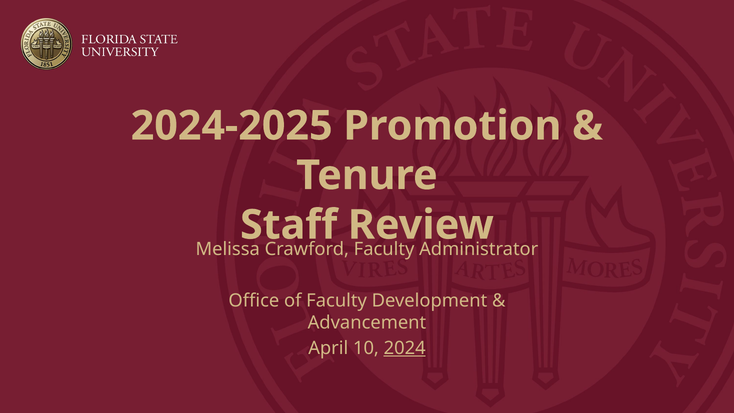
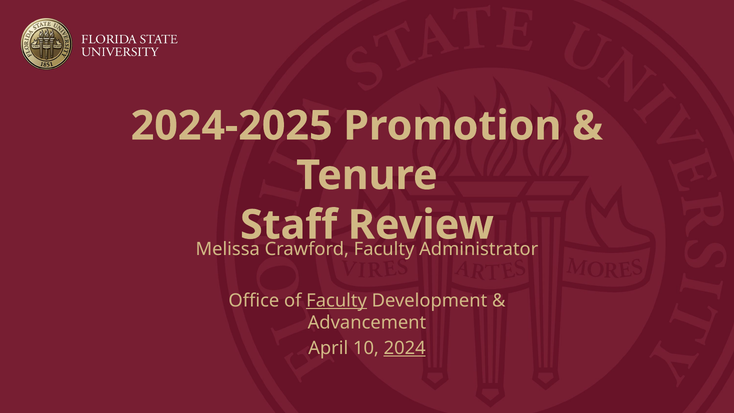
Faculty underline: none -> present (337, 300)
